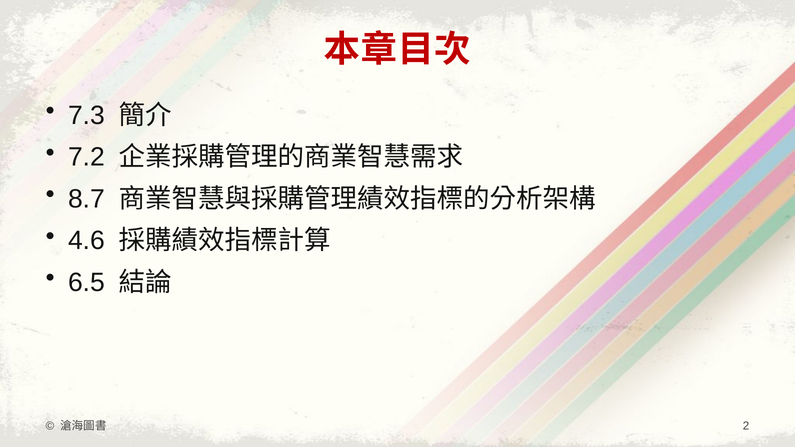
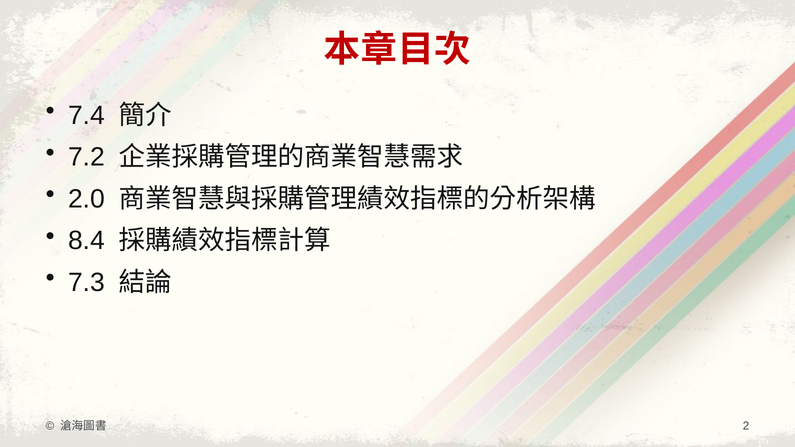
7.3: 7.3 -> 7.4 (86, 115)
8.7: 8.7 -> 2.0 (86, 199)
4.6: 4.6 -> 8.4 (86, 241)
6.5: 6.5 -> 7.3 (86, 282)
